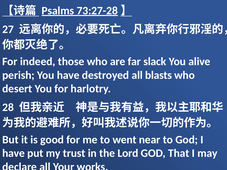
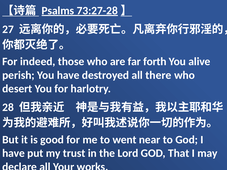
slack: slack -> forth (155, 62)
blasts: blasts -> there (158, 75)
